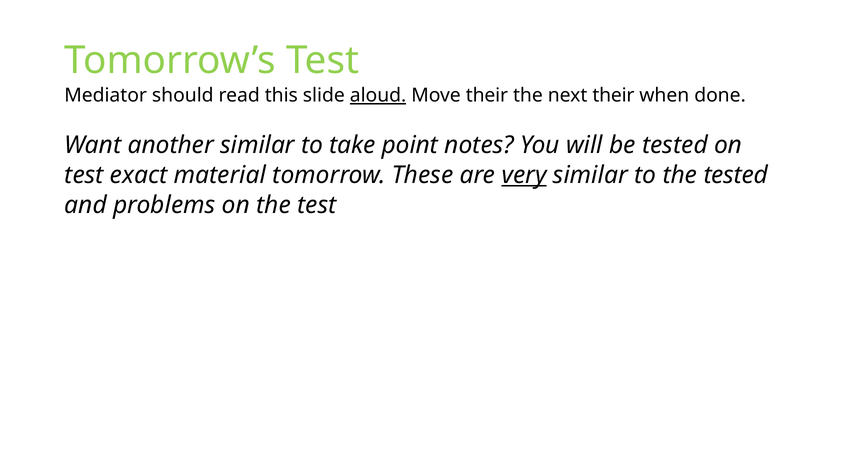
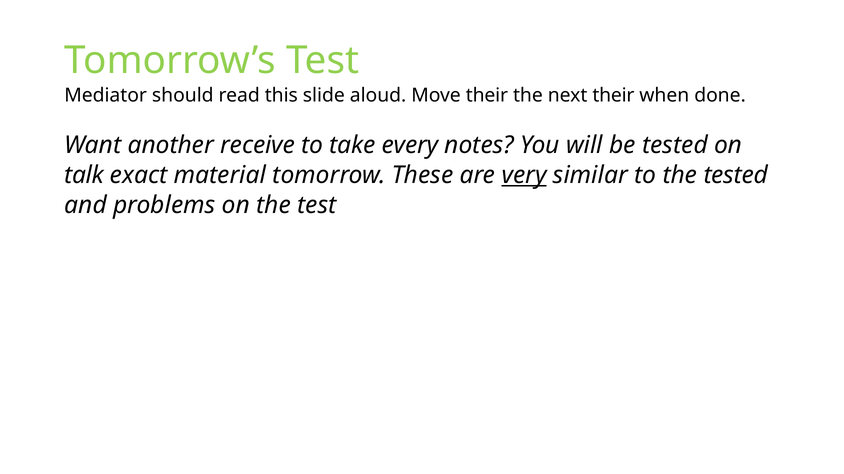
aloud underline: present -> none (378, 96)
another similar: similar -> receive (258, 145)
point: point -> every (410, 145)
test: test -> talk (84, 176)
